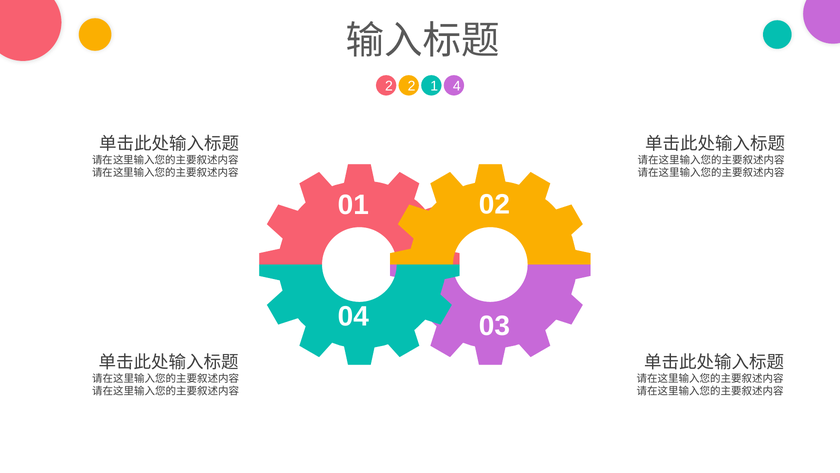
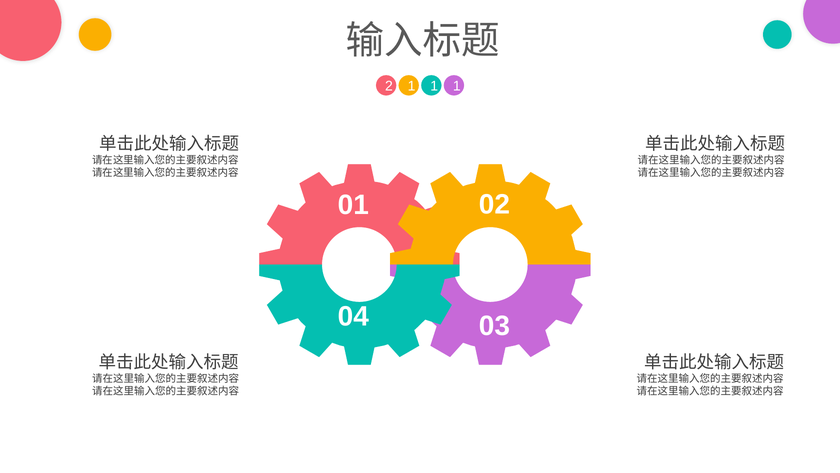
2 2: 2 -> 1 (412, 86)
4: 4 -> 1 (457, 86)
